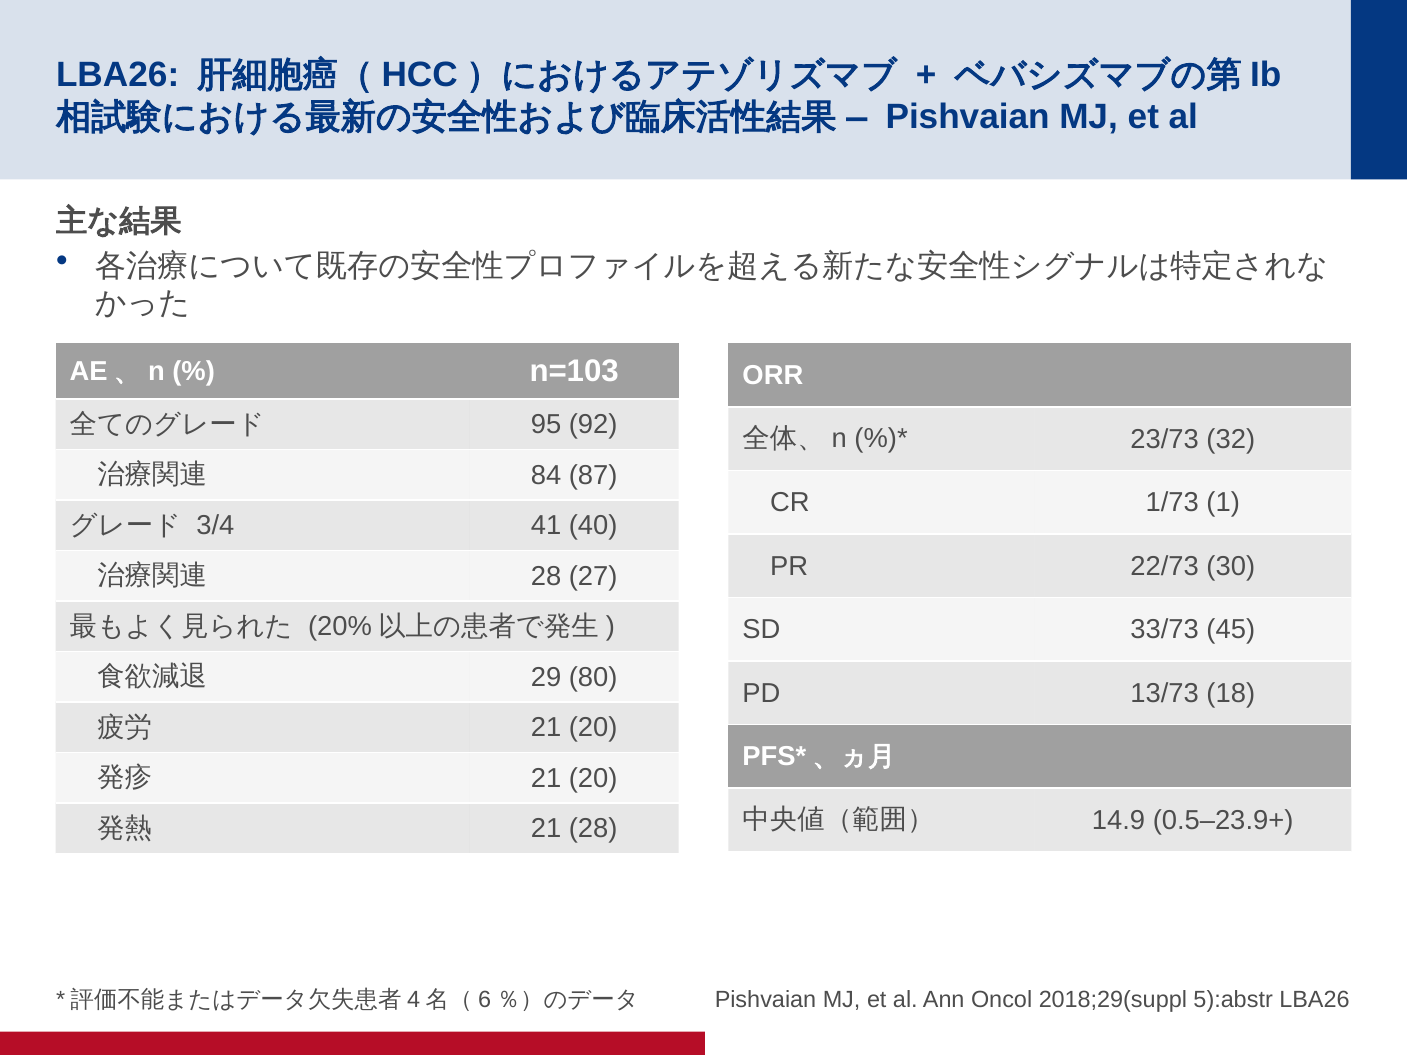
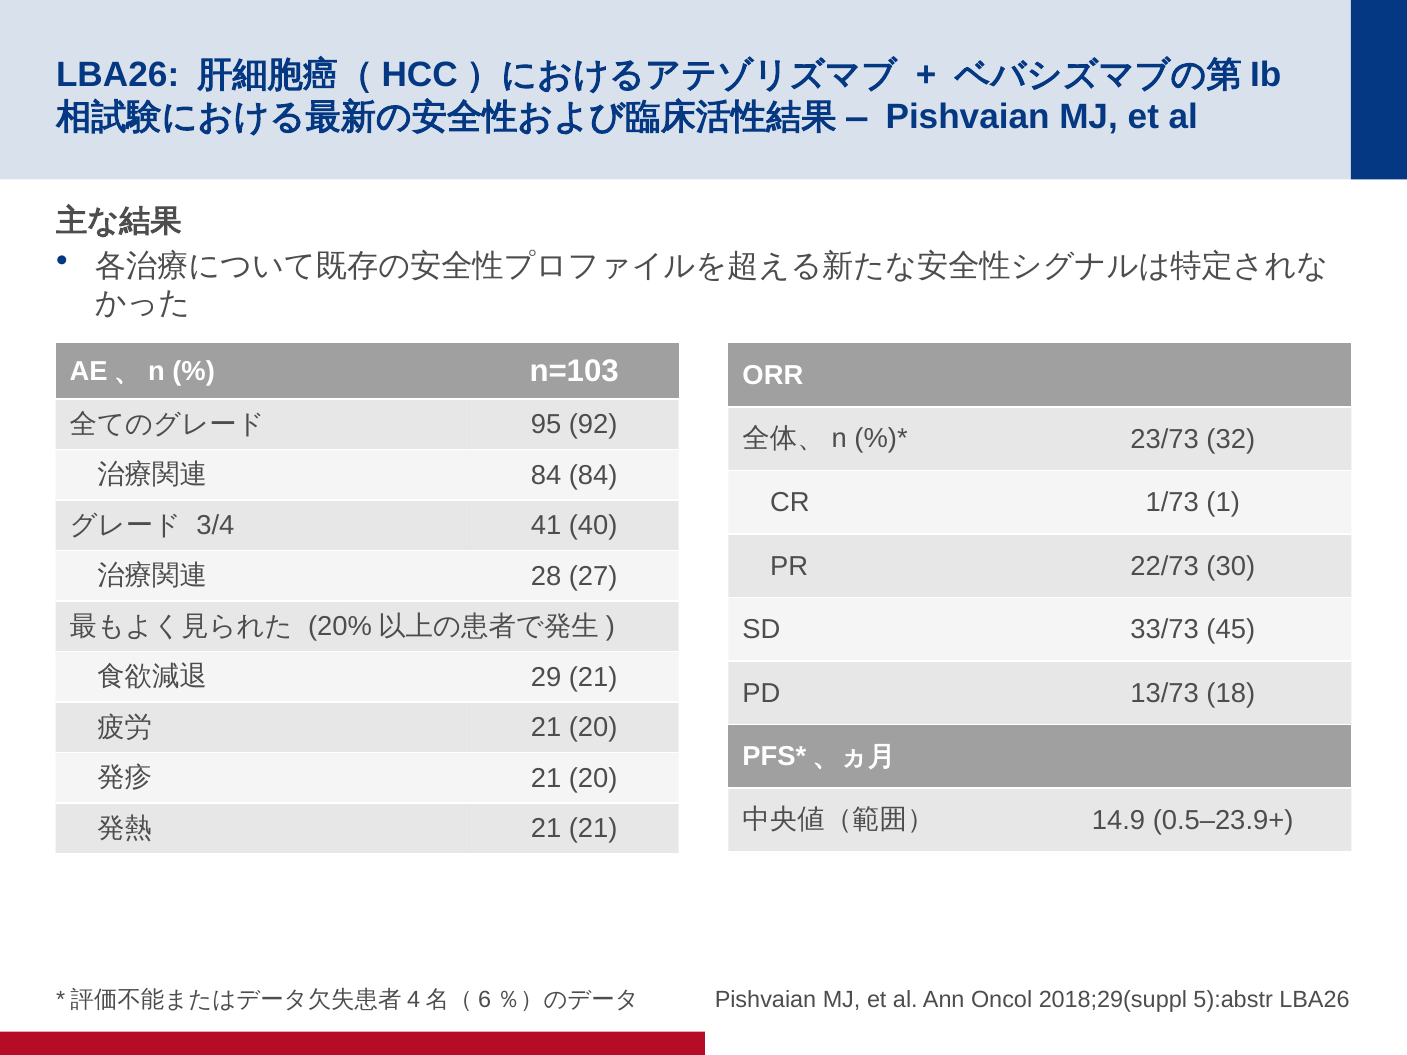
84 87: 87 -> 84 (593, 475)
29 80: 80 -> 21 (593, 677)
21 28: 28 -> 21 (593, 829)
